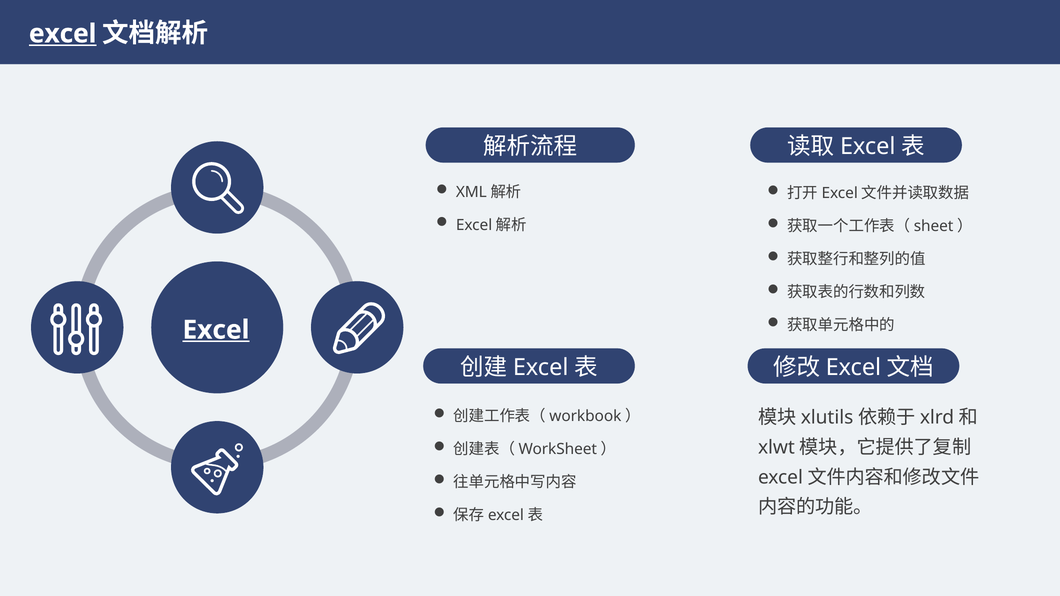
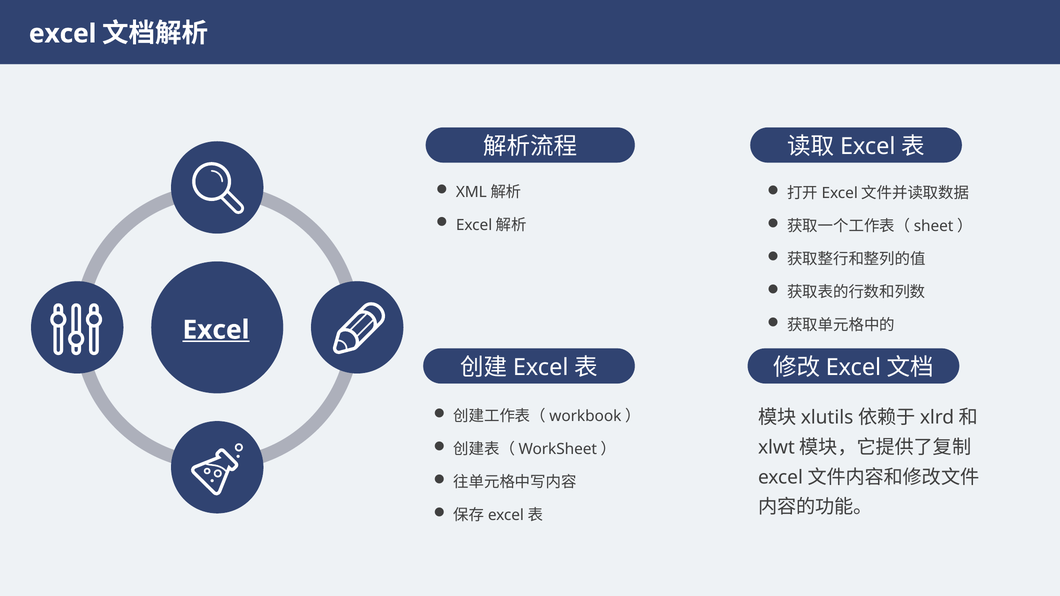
excel underline: present -> none (63, 34)
